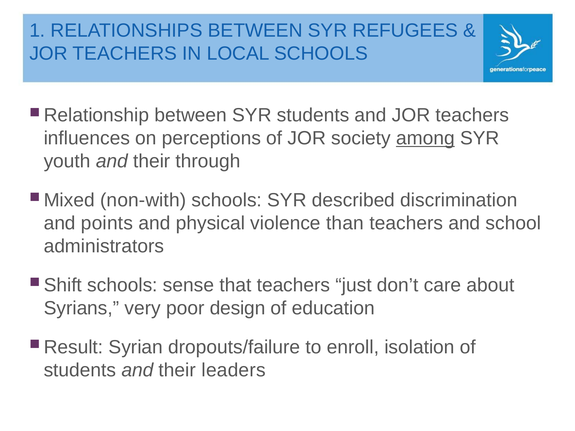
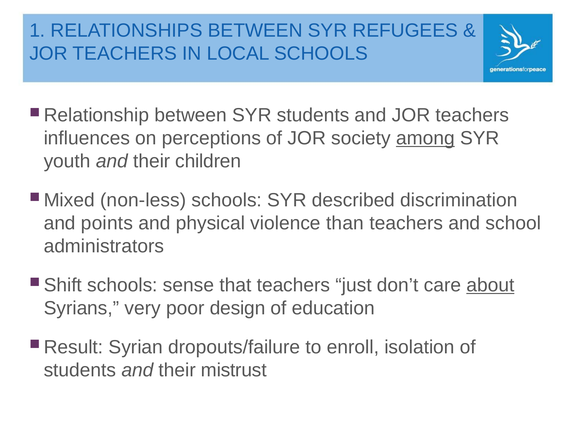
through: through -> children (208, 161)
non-with: non-with -> non-less (143, 200)
about underline: none -> present (490, 285)
leaders: leaders -> mistrust (234, 370)
